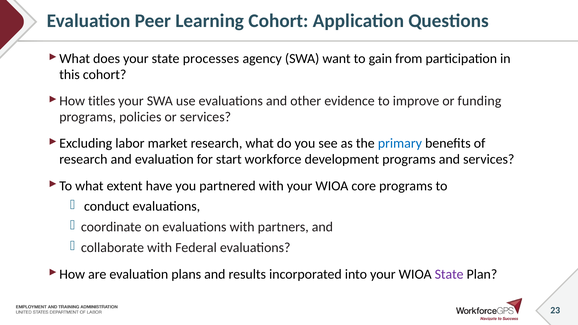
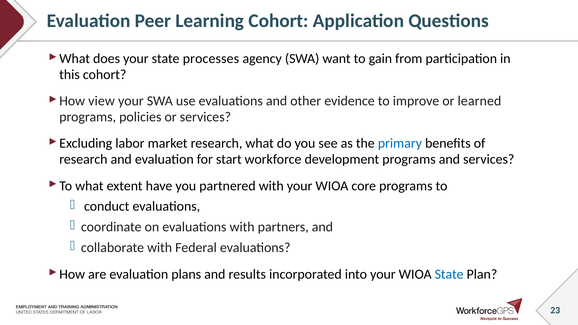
titles: titles -> view (102, 101)
funding: funding -> learned (479, 101)
State colour: purple -> blue (449, 274)
